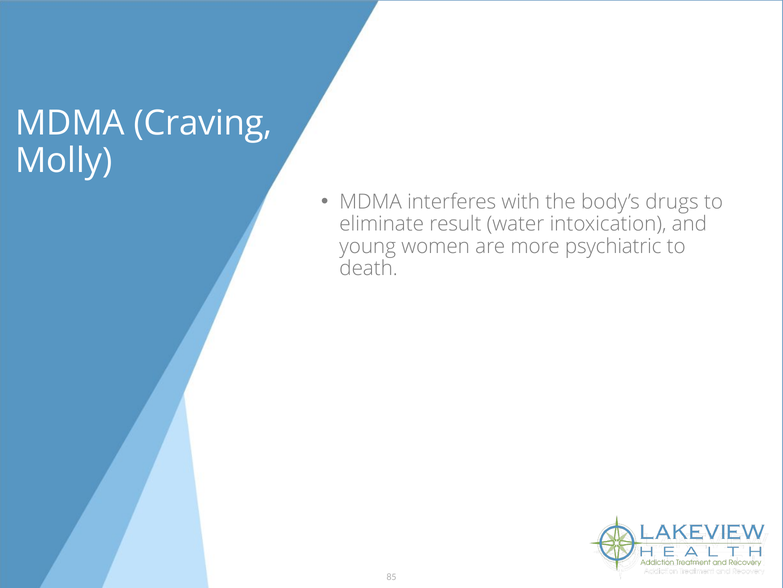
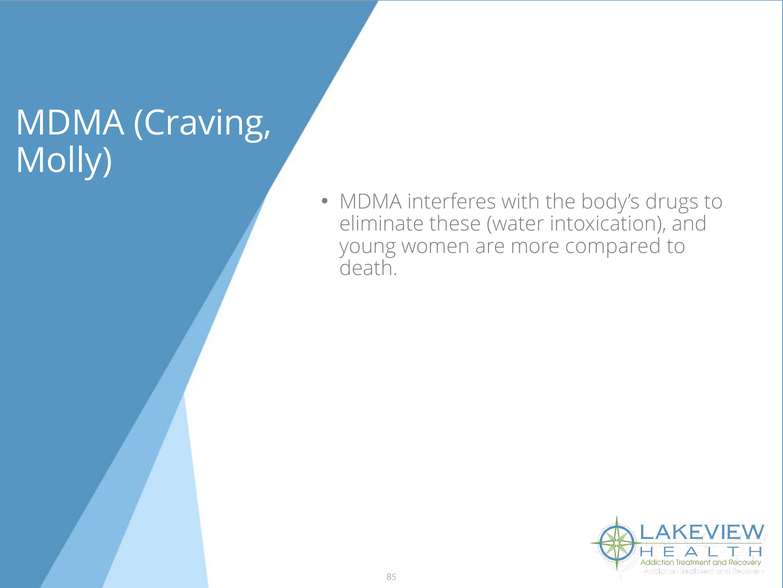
result: result -> these (455, 224)
psychiatric: psychiatric -> compared (613, 246)
